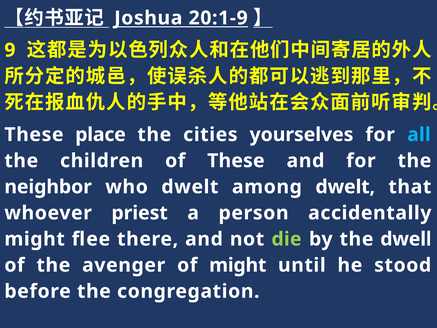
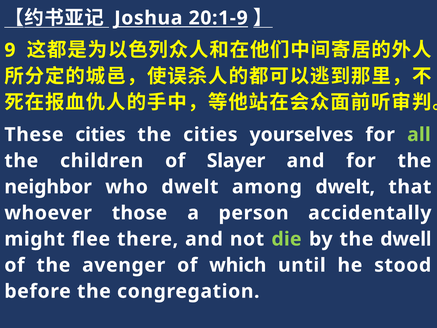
These place: place -> cities (101, 135)
all colour: light blue -> light green (419, 135)
of These: These -> Slayer (236, 161)
priest: priest -> those (139, 213)
of might: might -> which (238, 265)
